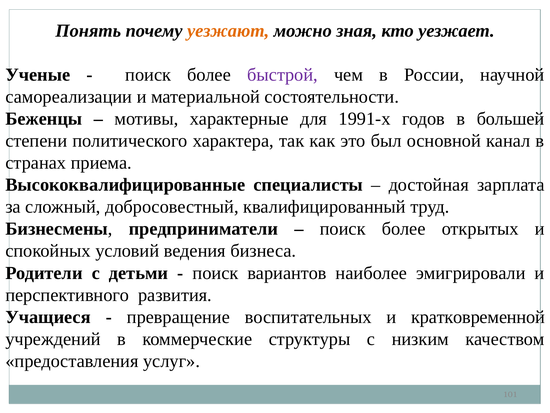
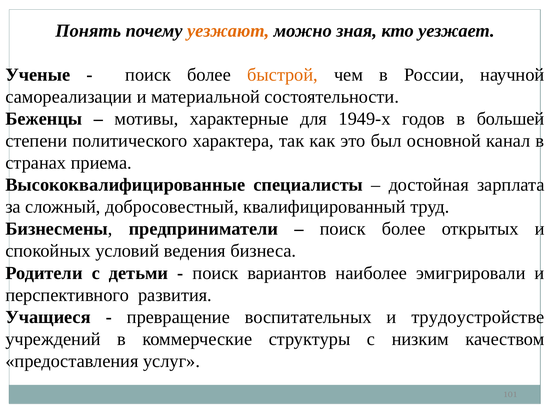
быстрой colour: purple -> orange (283, 75)
1991-х: 1991-х -> 1949-х (365, 119)
кратковременной: кратковременной -> трудоустройстве (478, 317)
